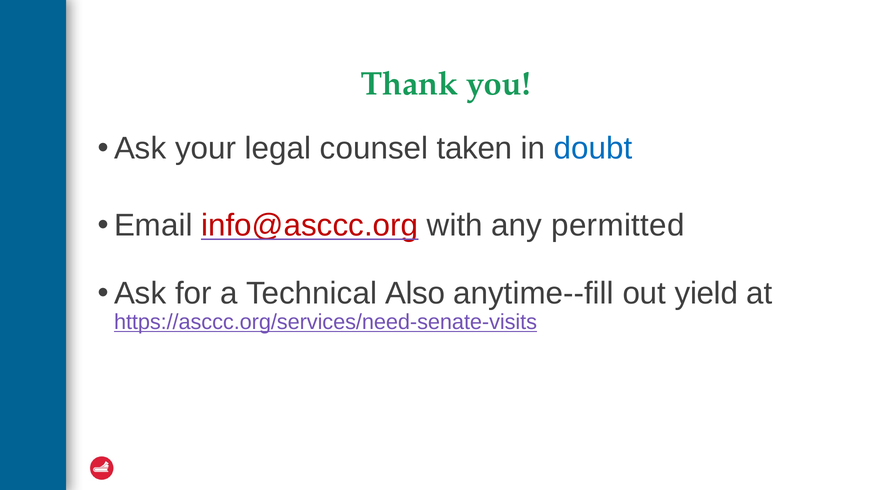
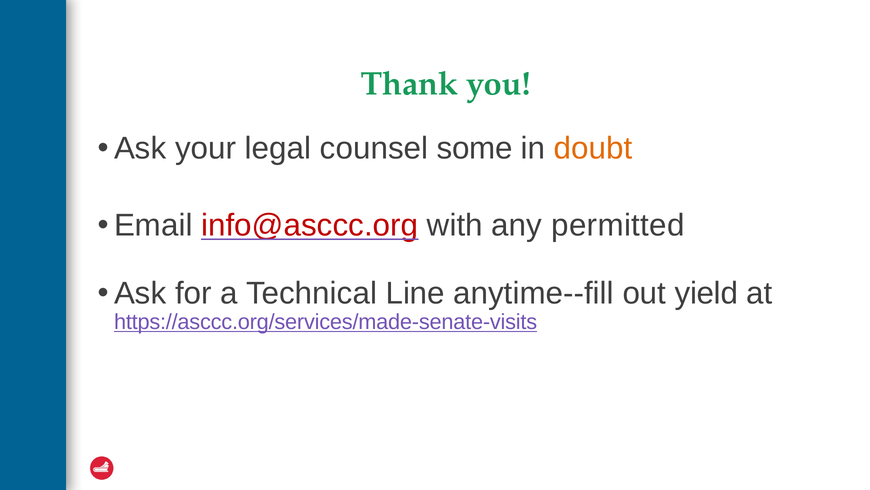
taken: taken -> some (475, 148)
doubt colour: blue -> orange (593, 148)
Also: Also -> Line (415, 293)
https://asccc.org/services/need-senate-visits: https://asccc.org/services/need-senate-visits -> https://asccc.org/services/made-senate-visits (326, 322)
